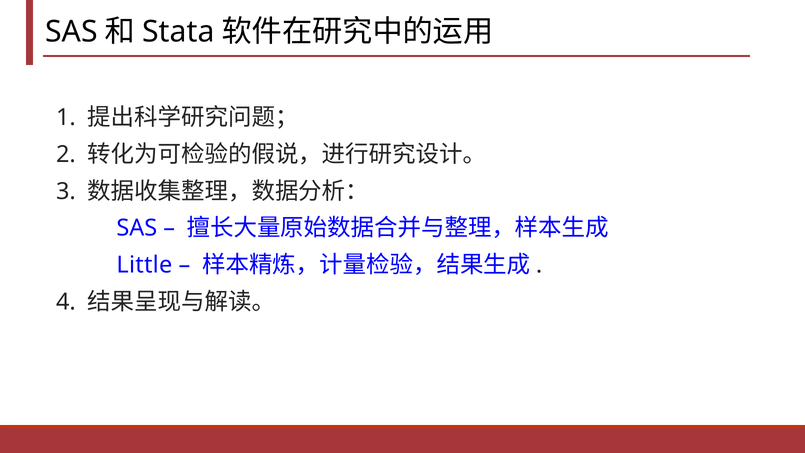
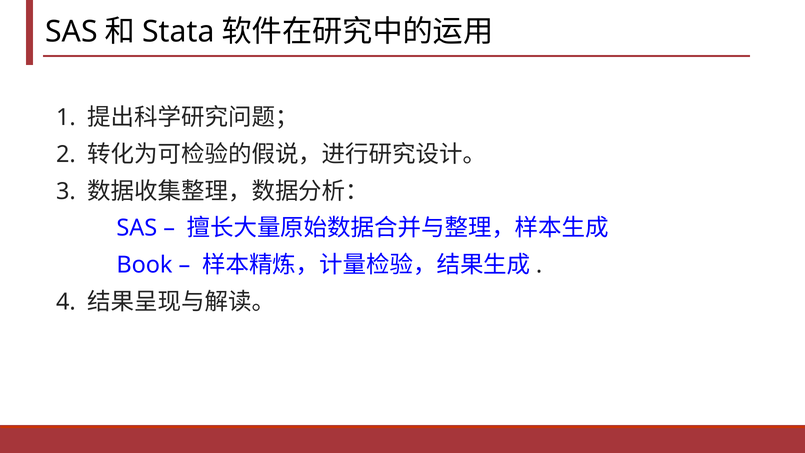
Little: Little -> Book (145, 265)
